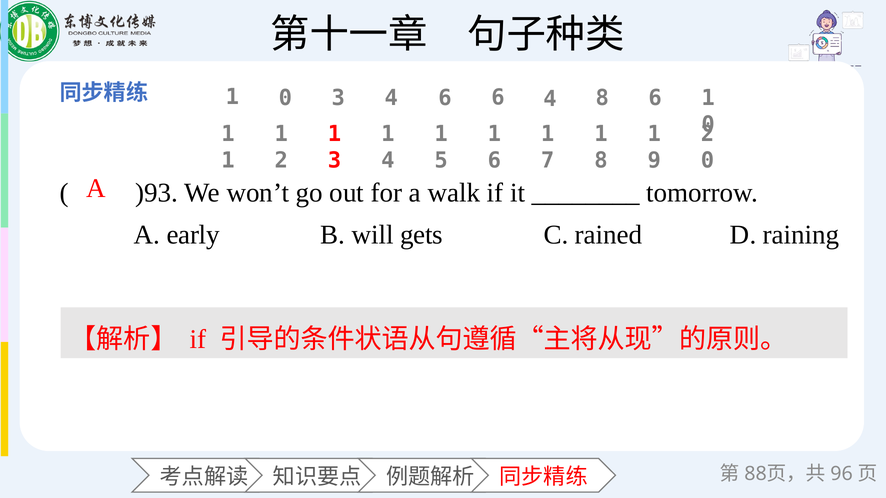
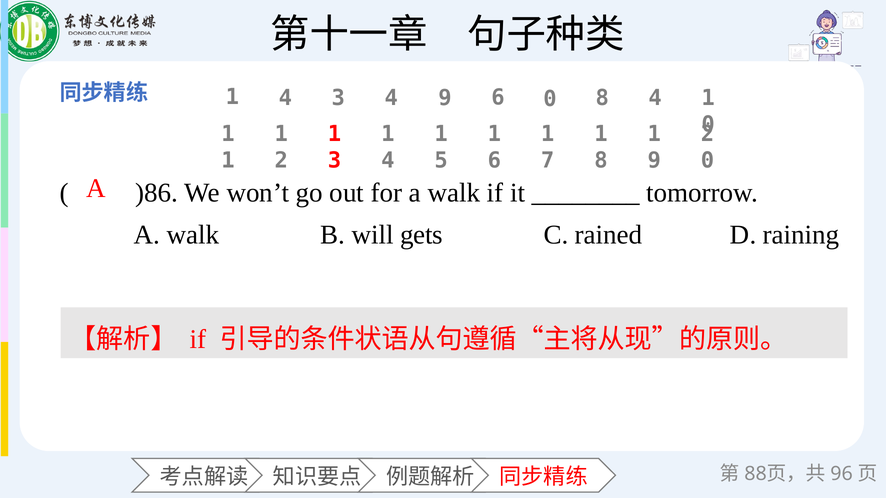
0: 0 -> 4 (285, 98)
4 6: 6 -> 9 (445, 98)
6 4: 4 -> 0 (550, 99)
8 6: 6 -> 4 (655, 98)
)93: )93 -> )86 (157, 193)
early: early -> walk (193, 235)
